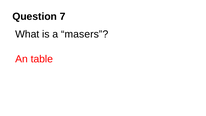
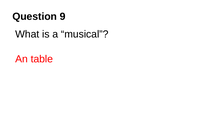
7: 7 -> 9 (63, 16)
masers: masers -> musical (85, 34)
